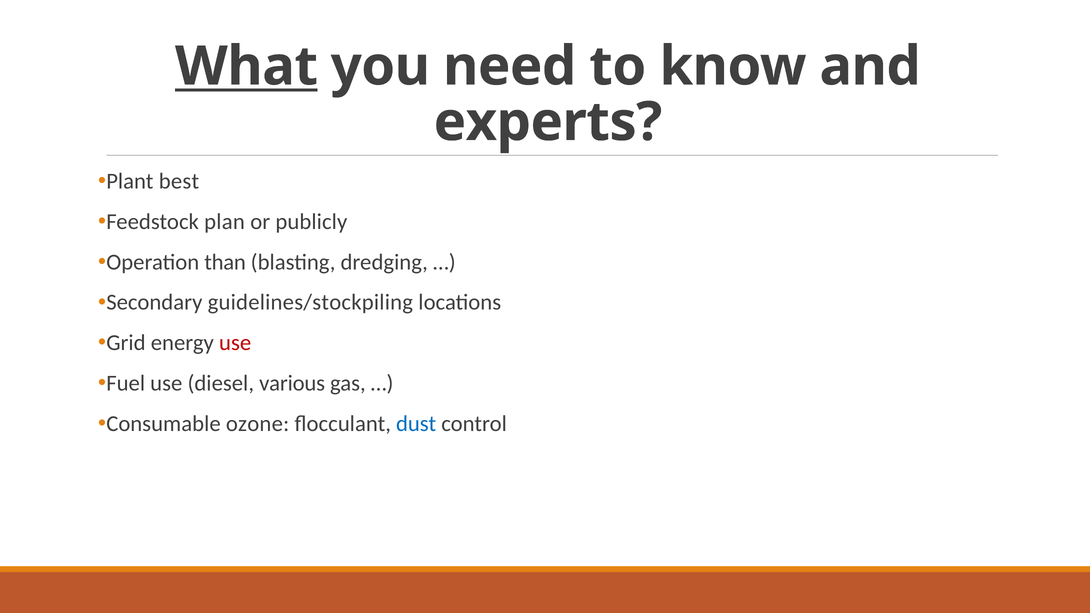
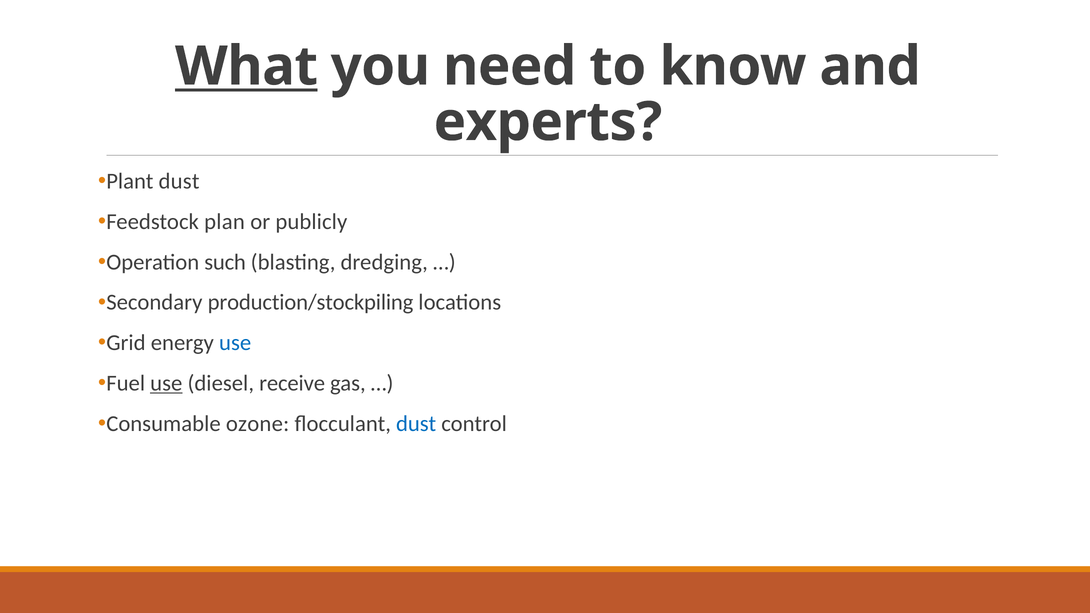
Plant best: best -> dust (179, 181)
than: than -> such (225, 262)
guidelines/stockpiling: guidelines/stockpiling -> production/stockpiling (311, 303)
use colour: red -> blue (235, 343)
use underline: none -> present (166, 383)
various: various -> receive (292, 383)
